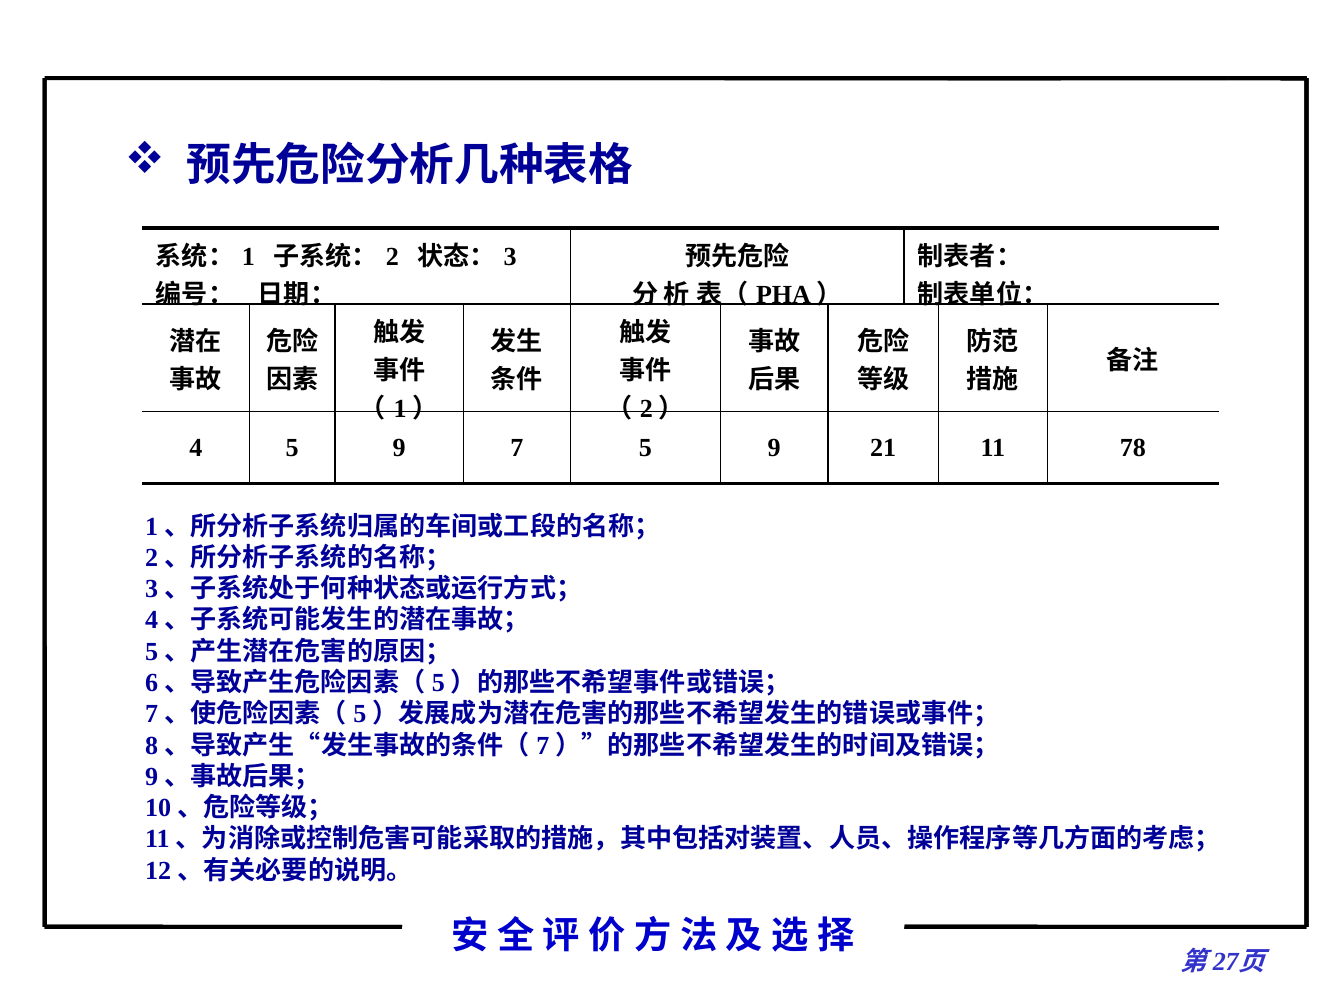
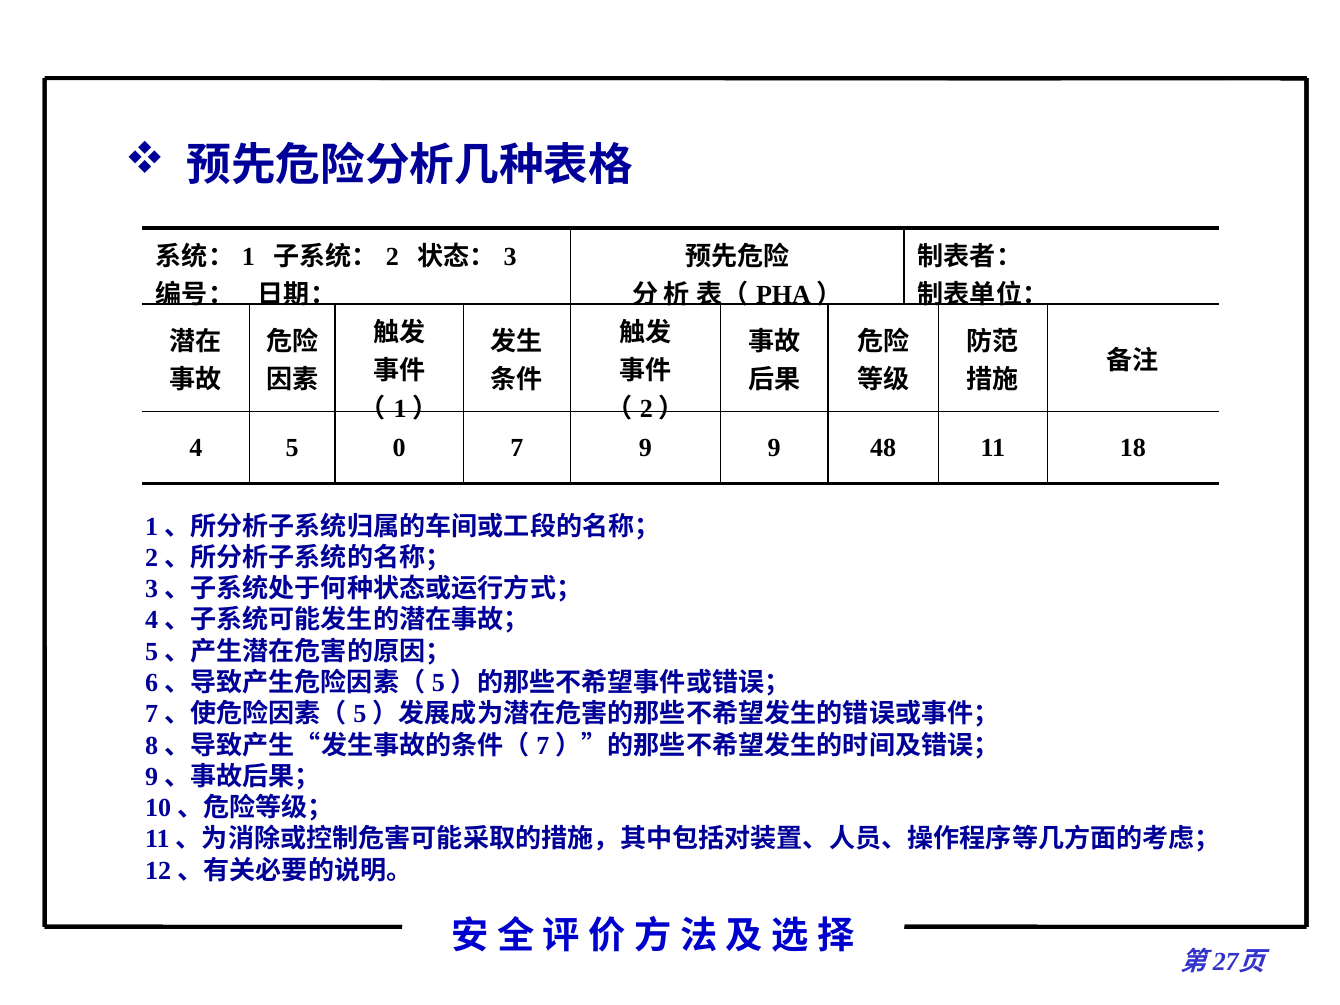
4 5 9: 9 -> 0 (399, 448)
7 5: 5 -> 9 (645, 448)
21: 21 -> 48 (883, 448)
78: 78 -> 18 (1133, 448)
